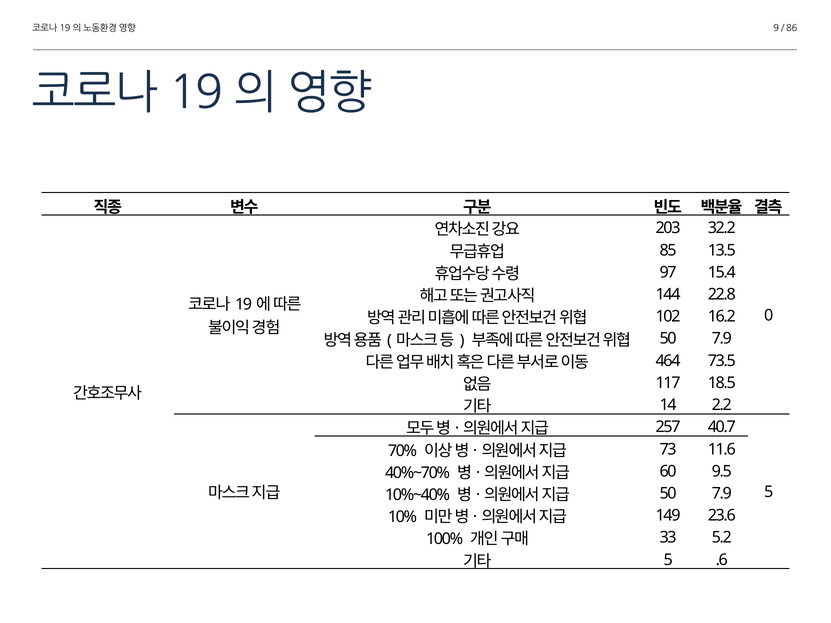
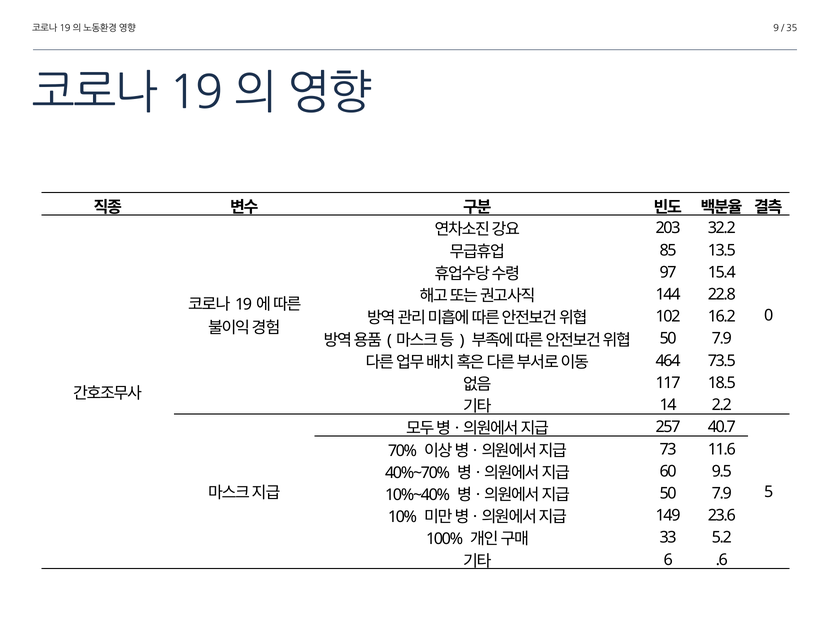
86: 86 -> 35 (792, 28)
5: 5 -> 6 (668, 560)
